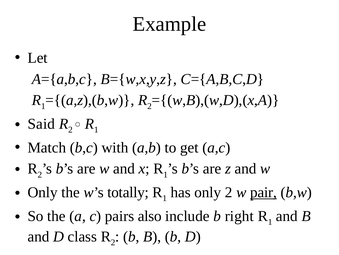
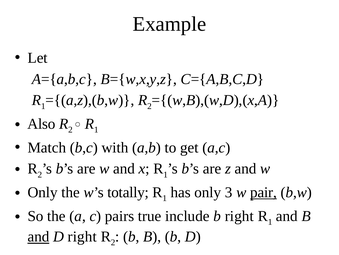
Said: Said -> Also (41, 124)
only 2: 2 -> 3 (229, 192)
also: also -> true (150, 215)
and underline: none -> present (38, 236)
D class: class -> right (82, 236)
